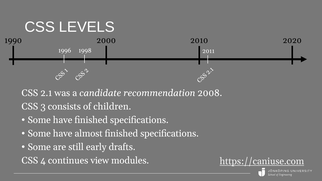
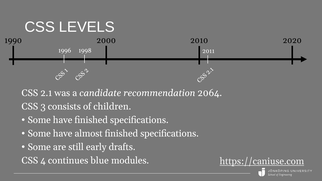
2008: 2008 -> 2064 (210, 93)
view: view -> blue (100, 161)
